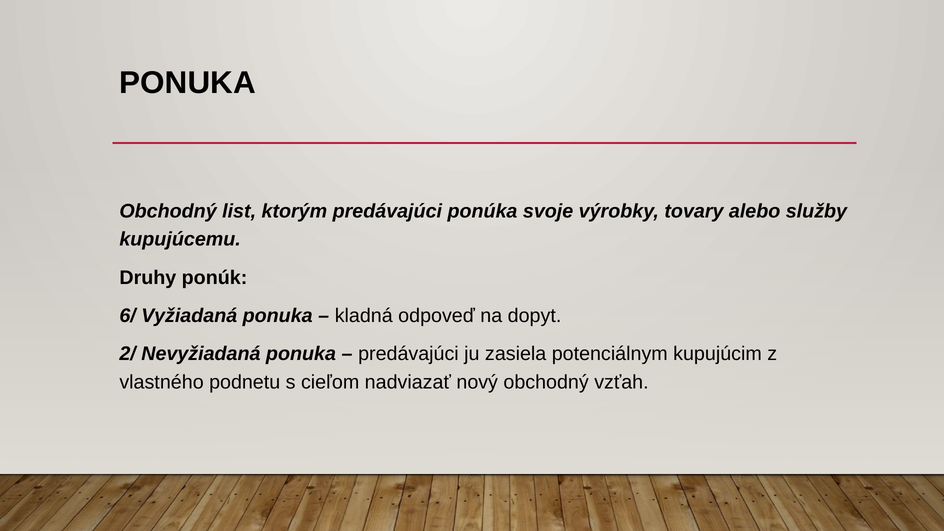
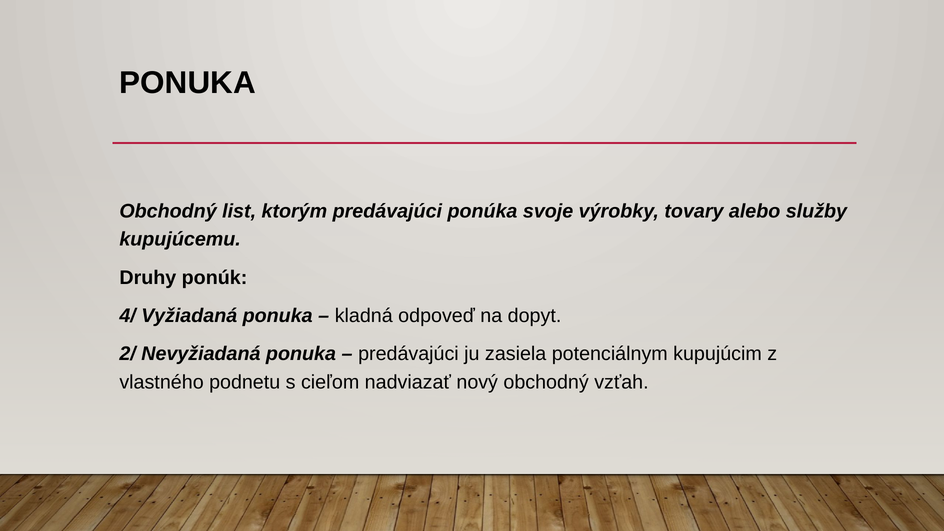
6/: 6/ -> 4/ (128, 316)
